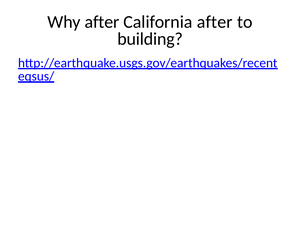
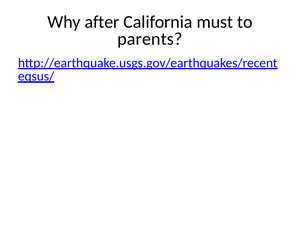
California after: after -> must (215, 22)
building: building -> parents (150, 39)
